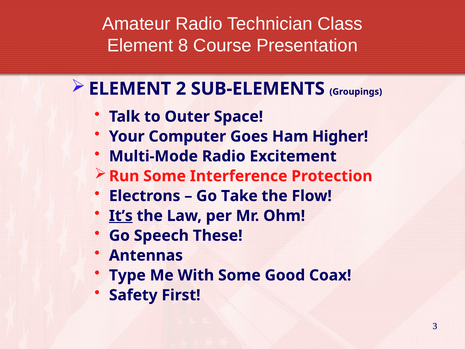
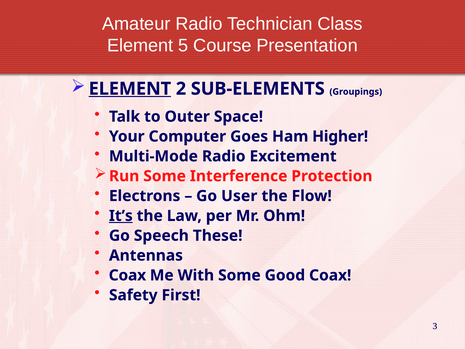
8: 8 -> 5 (183, 45)
ELEMENT underline: none -> present (130, 89)
Take: Take -> User (239, 196)
Type: Type -> Coax (127, 275)
